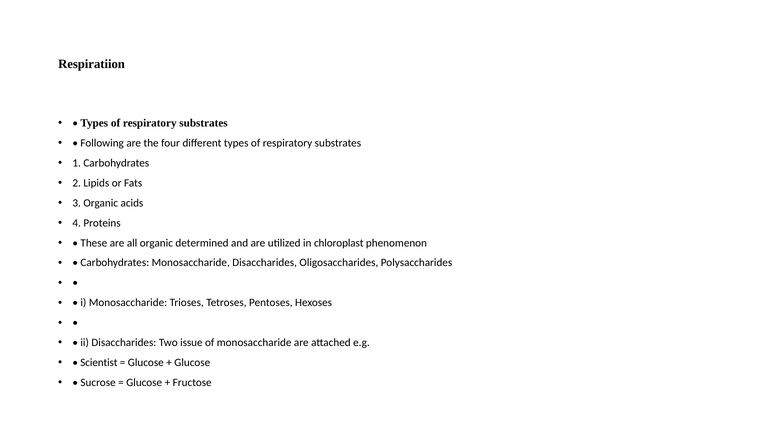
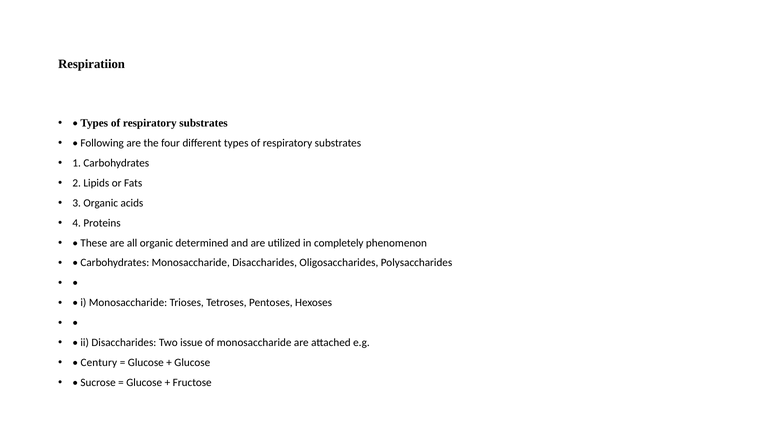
chloroplast: chloroplast -> completely (339, 243)
Scientist: Scientist -> Century (99, 363)
